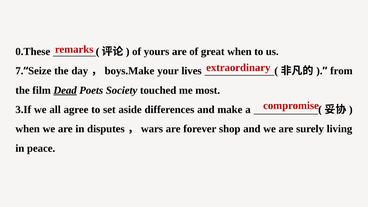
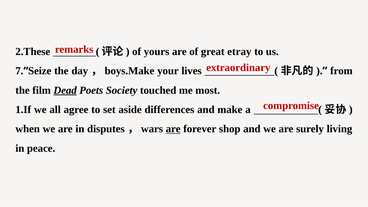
0.These: 0.These -> 2.These (33, 52)
great when: when -> etray (239, 52)
3.If: 3.If -> 1.If (23, 110)
are underline: none -> present (173, 129)
